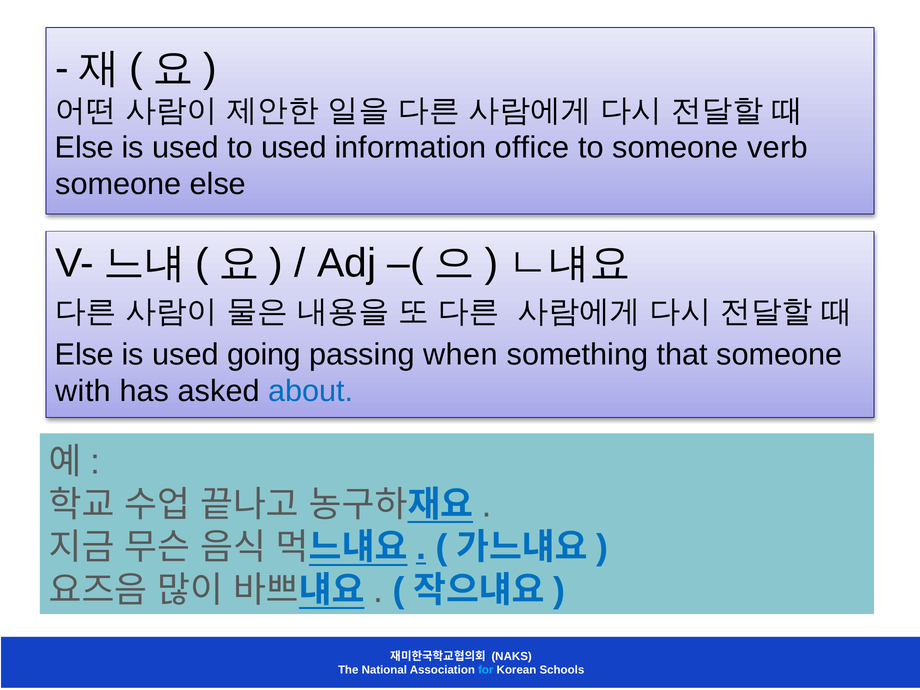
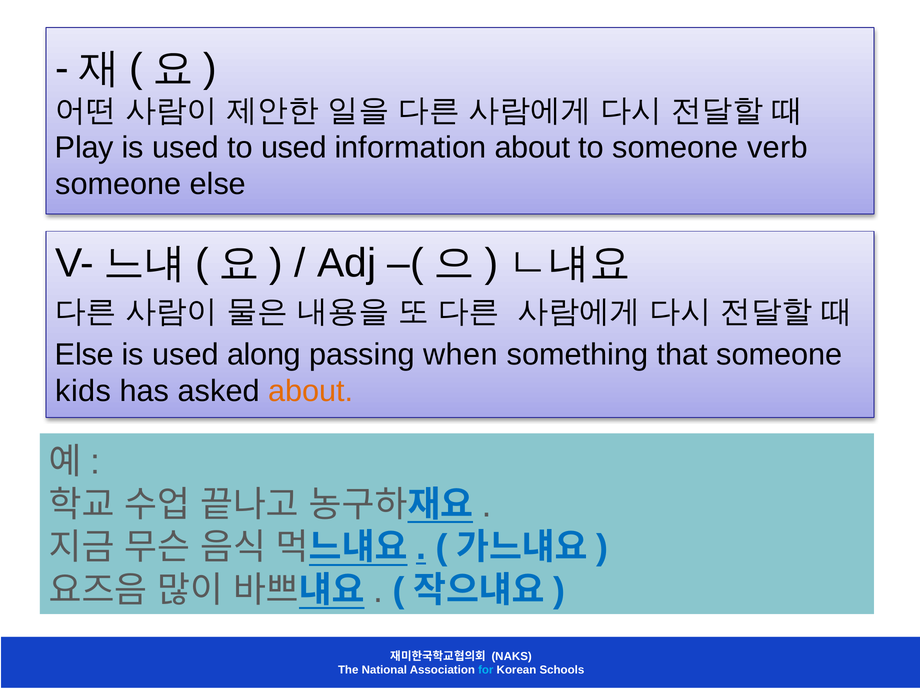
Else: Else -> Play (84, 147)
information office: office -> about (532, 147)
going: going -> along (264, 355)
with: with -> kids (83, 391)
about colour: blue -> orange (311, 391)
